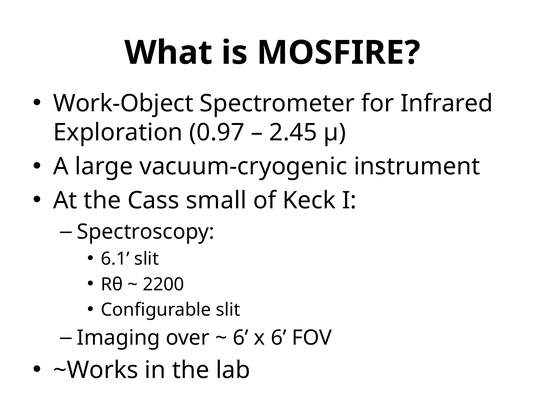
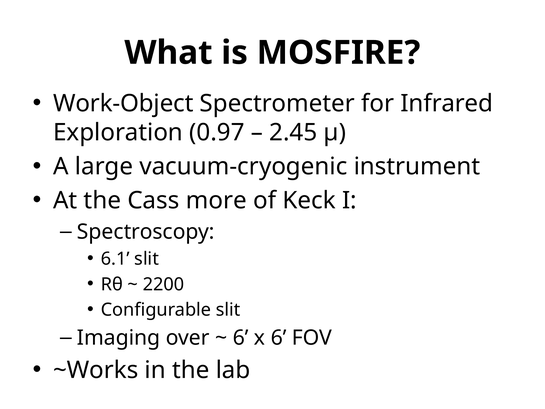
small: small -> more (216, 200)
